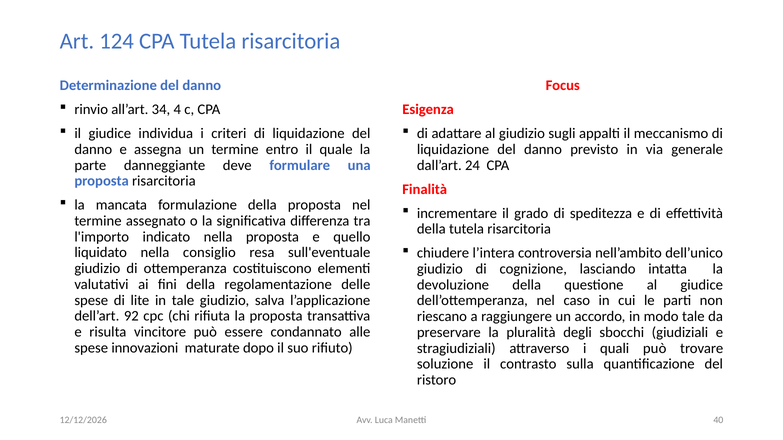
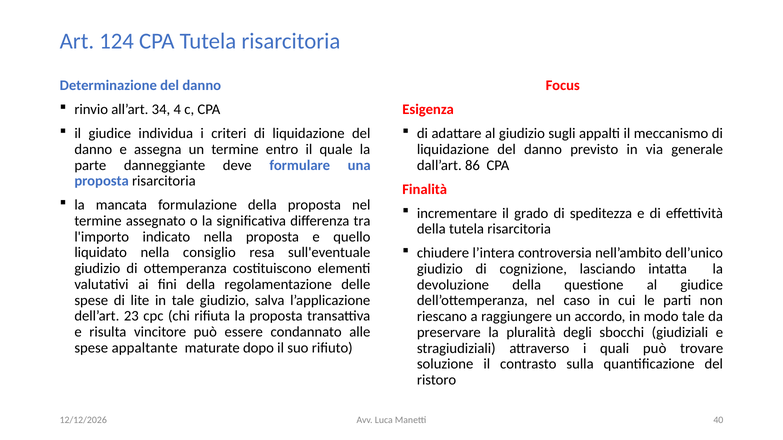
24: 24 -> 86 (472, 165)
92: 92 -> 23 (131, 316)
innovazioni: innovazioni -> appaltante (145, 348)
